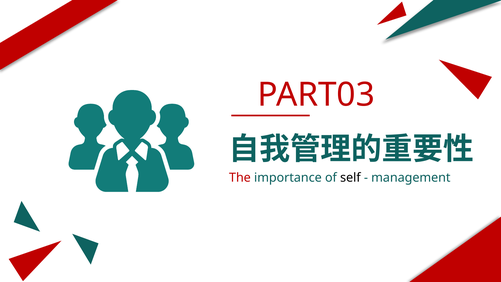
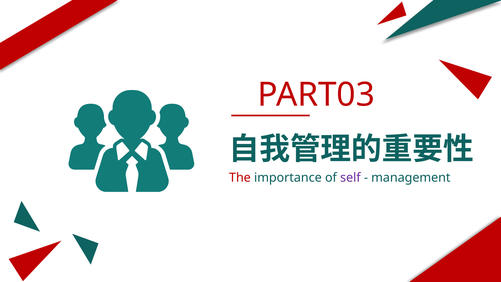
self colour: black -> purple (350, 178)
